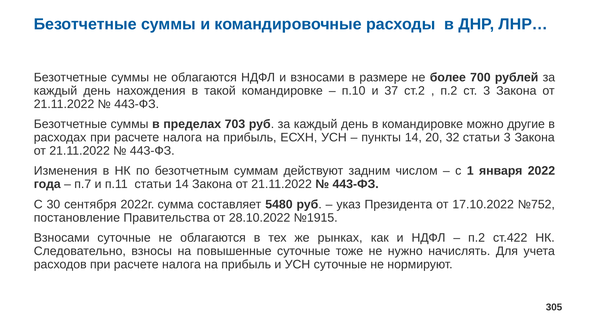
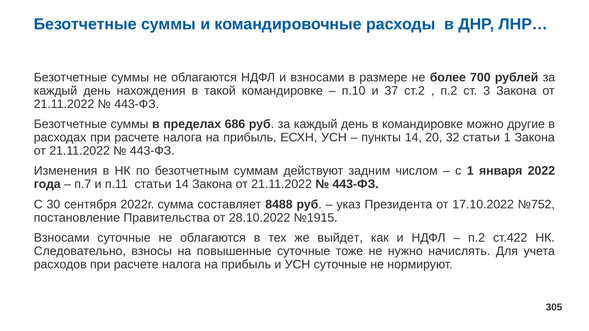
703: 703 -> 686 (235, 124)
статьи 3: 3 -> 1 (507, 138)
5480: 5480 -> 8488 (279, 205)
рынках: рынках -> выйдет (340, 238)
